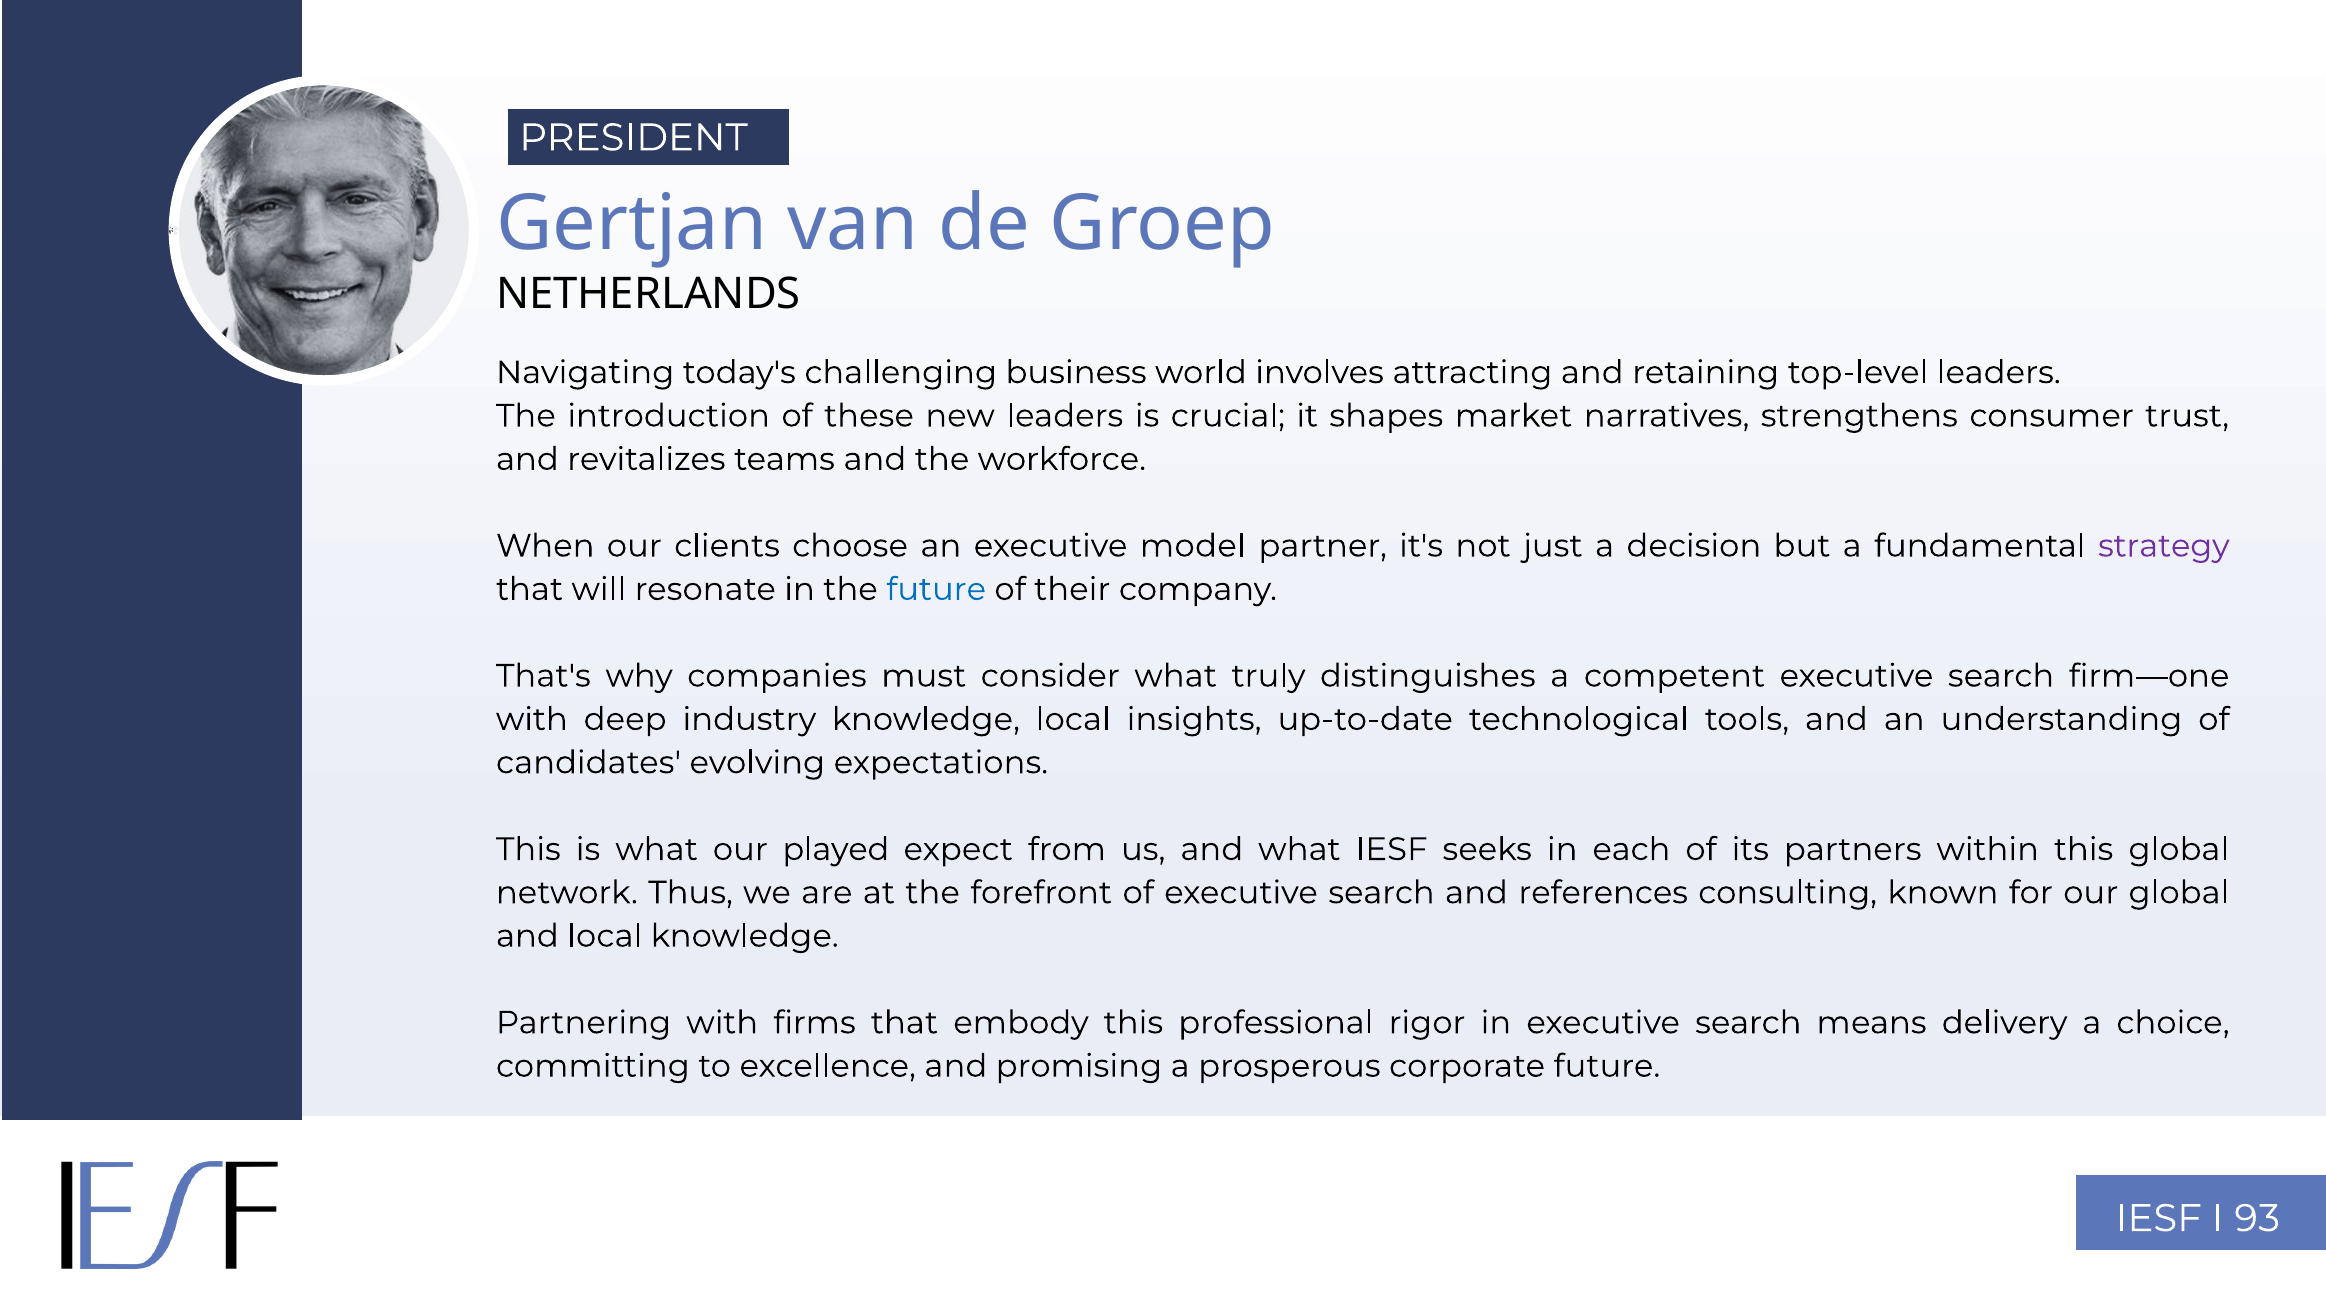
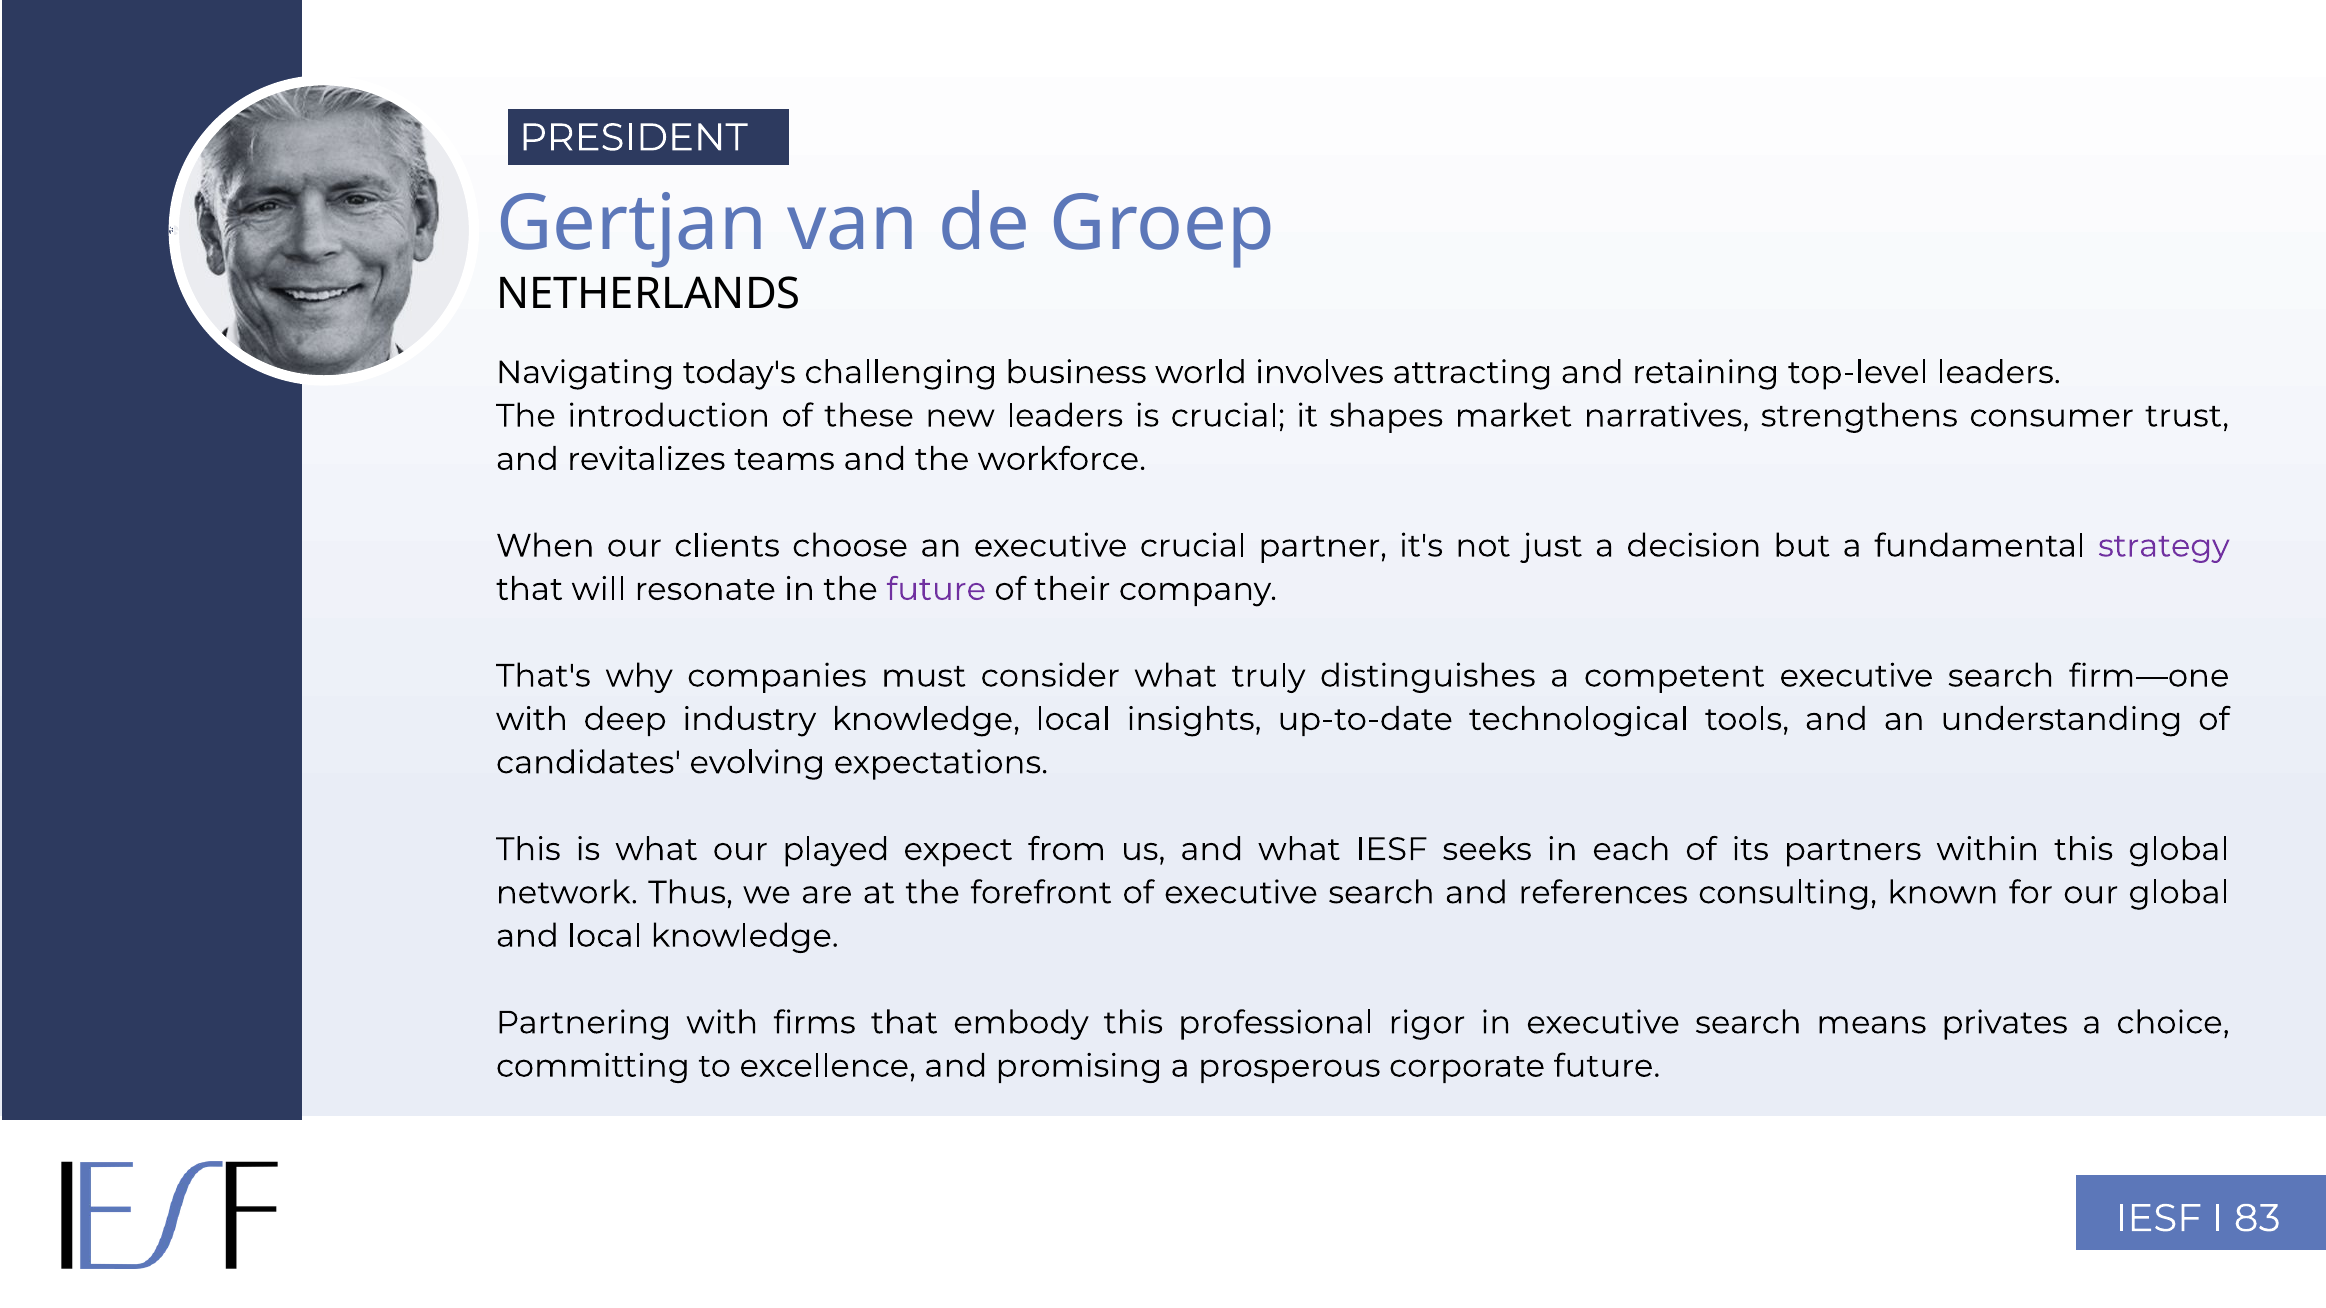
executive model: model -> crucial (1193, 546)
future colour: blue -> purple (936, 589)
delivery: delivery -> privates (2005, 1023)
93: 93 -> 83 (2257, 1219)
